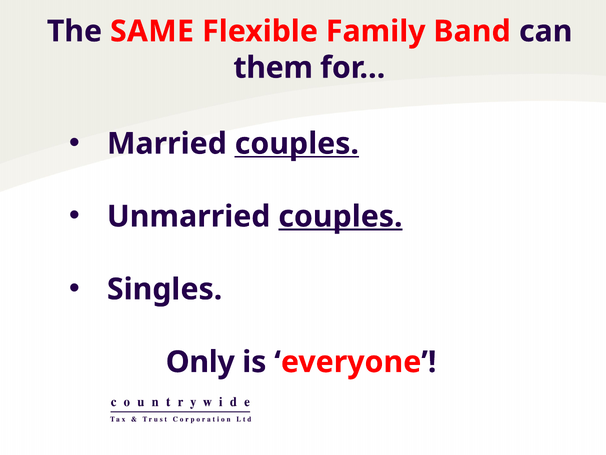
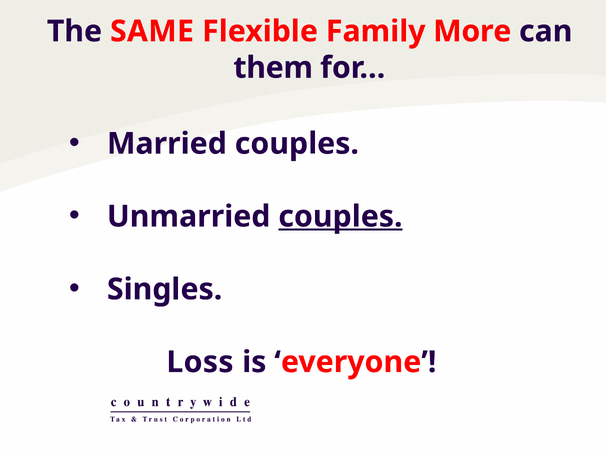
Band: Band -> More (472, 31)
couples underline: present -> none (297, 144)
Only: Only -> Loss (200, 362)
